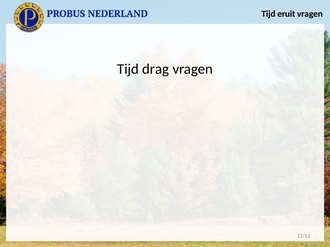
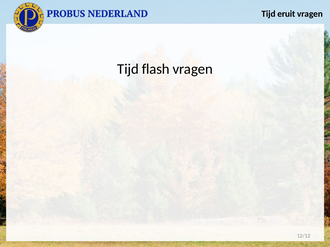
drag: drag -> flash (156, 69)
